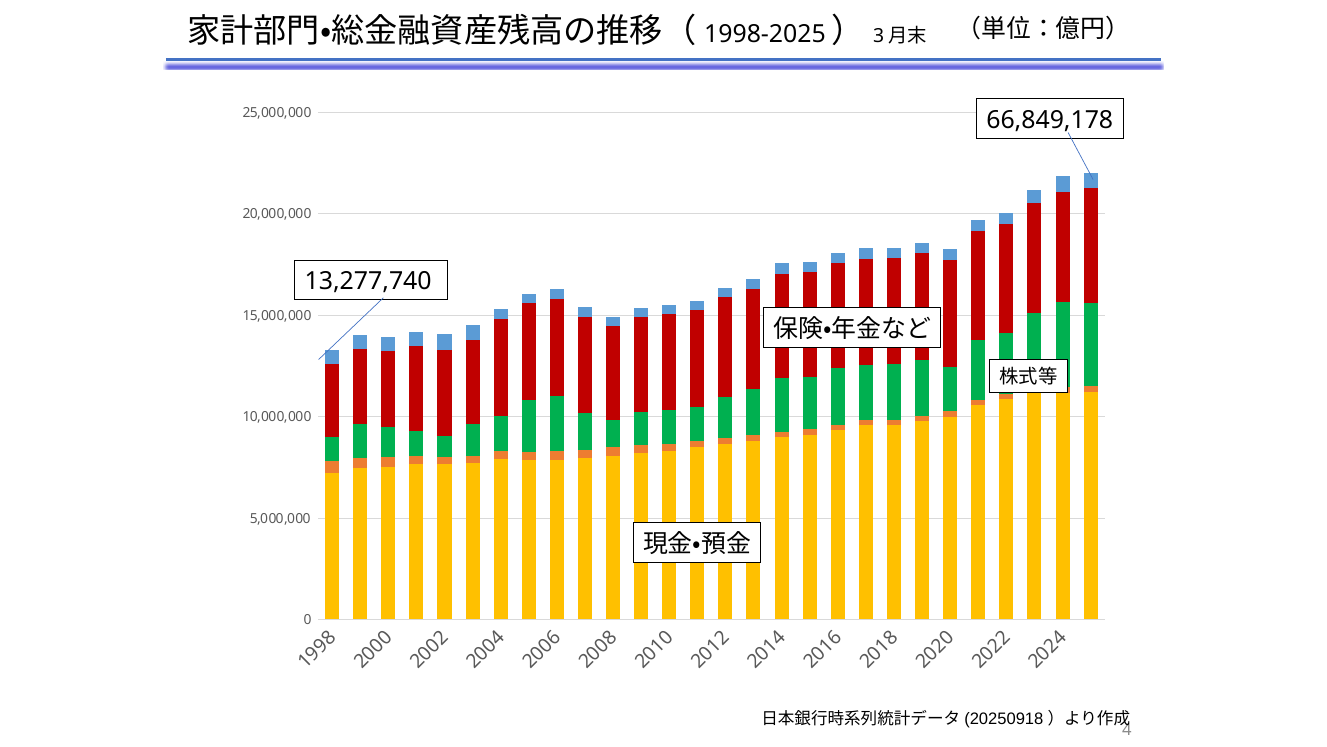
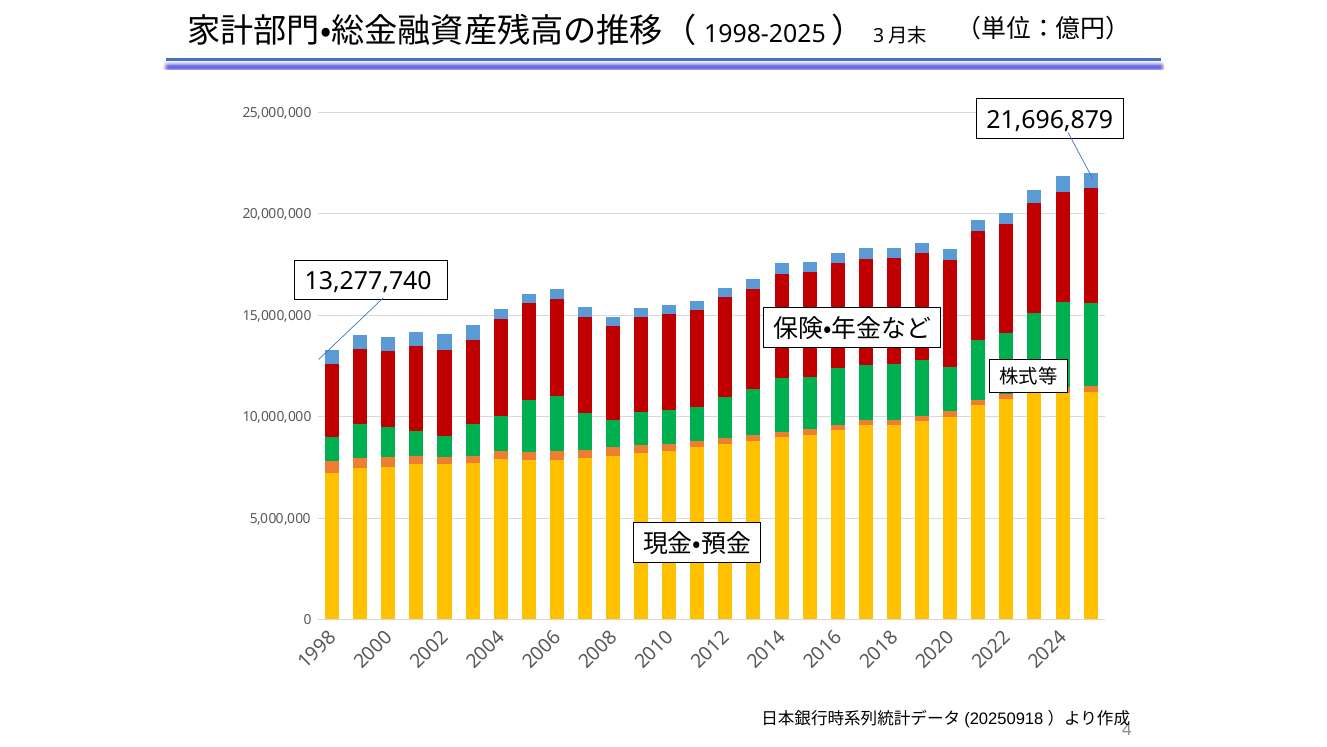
66,849,178: 66,849,178 -> 21,696,879 (1050, 120)
